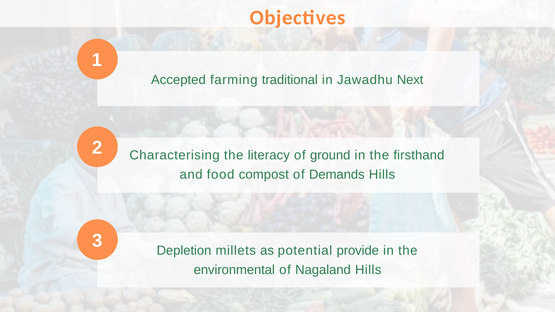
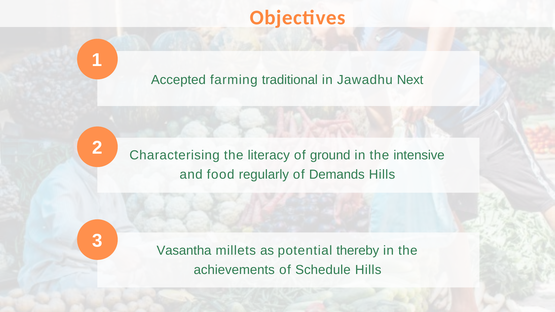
firsthand: firsthand -> intensive (419, 155)
compost: compost -> regularly (264, 174)
Depletion: Depletion -> Vasantha (184, 251)
provide: provide -> thereby (358, 251)
environmental: environmental -> achievements (234, 270)
Nagaland: Nagaland -> Schedule (323, 270)
